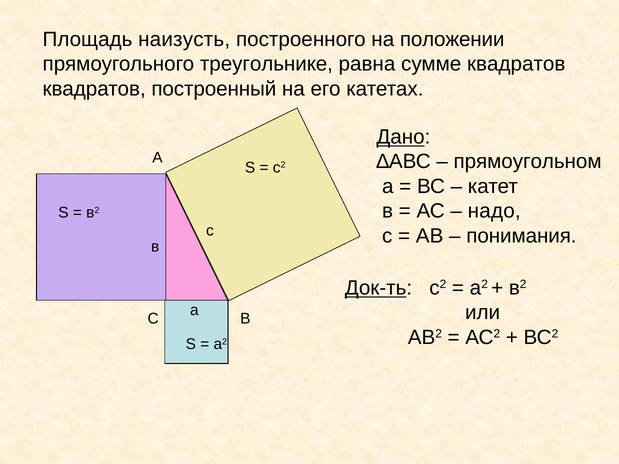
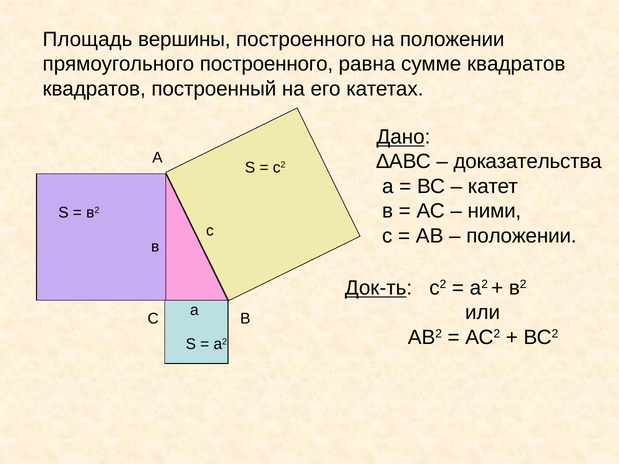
наизусть: наизусть -> вершины (184, 39)
прямоугольного треугольнике: треугольнике -> построенного (266, 64)
прямоугольном: прямоугольном -> доказательства (528, 162)
надо: надо -> ними (494, 211)
понимания: понимания -> положении (521, 236)
